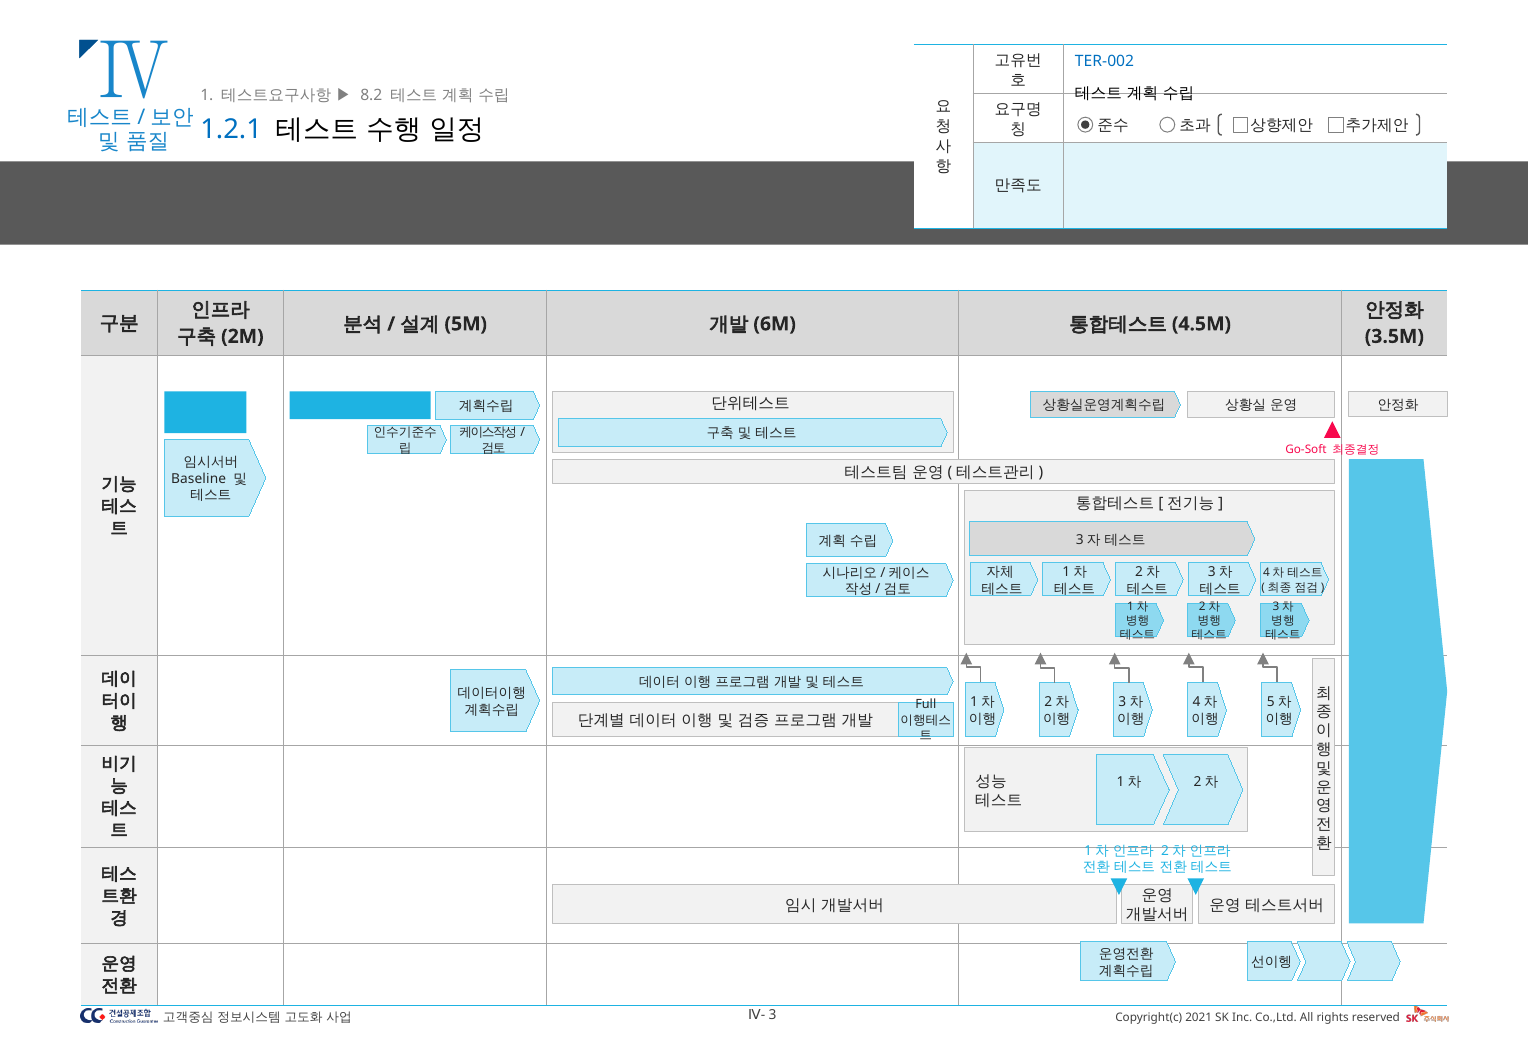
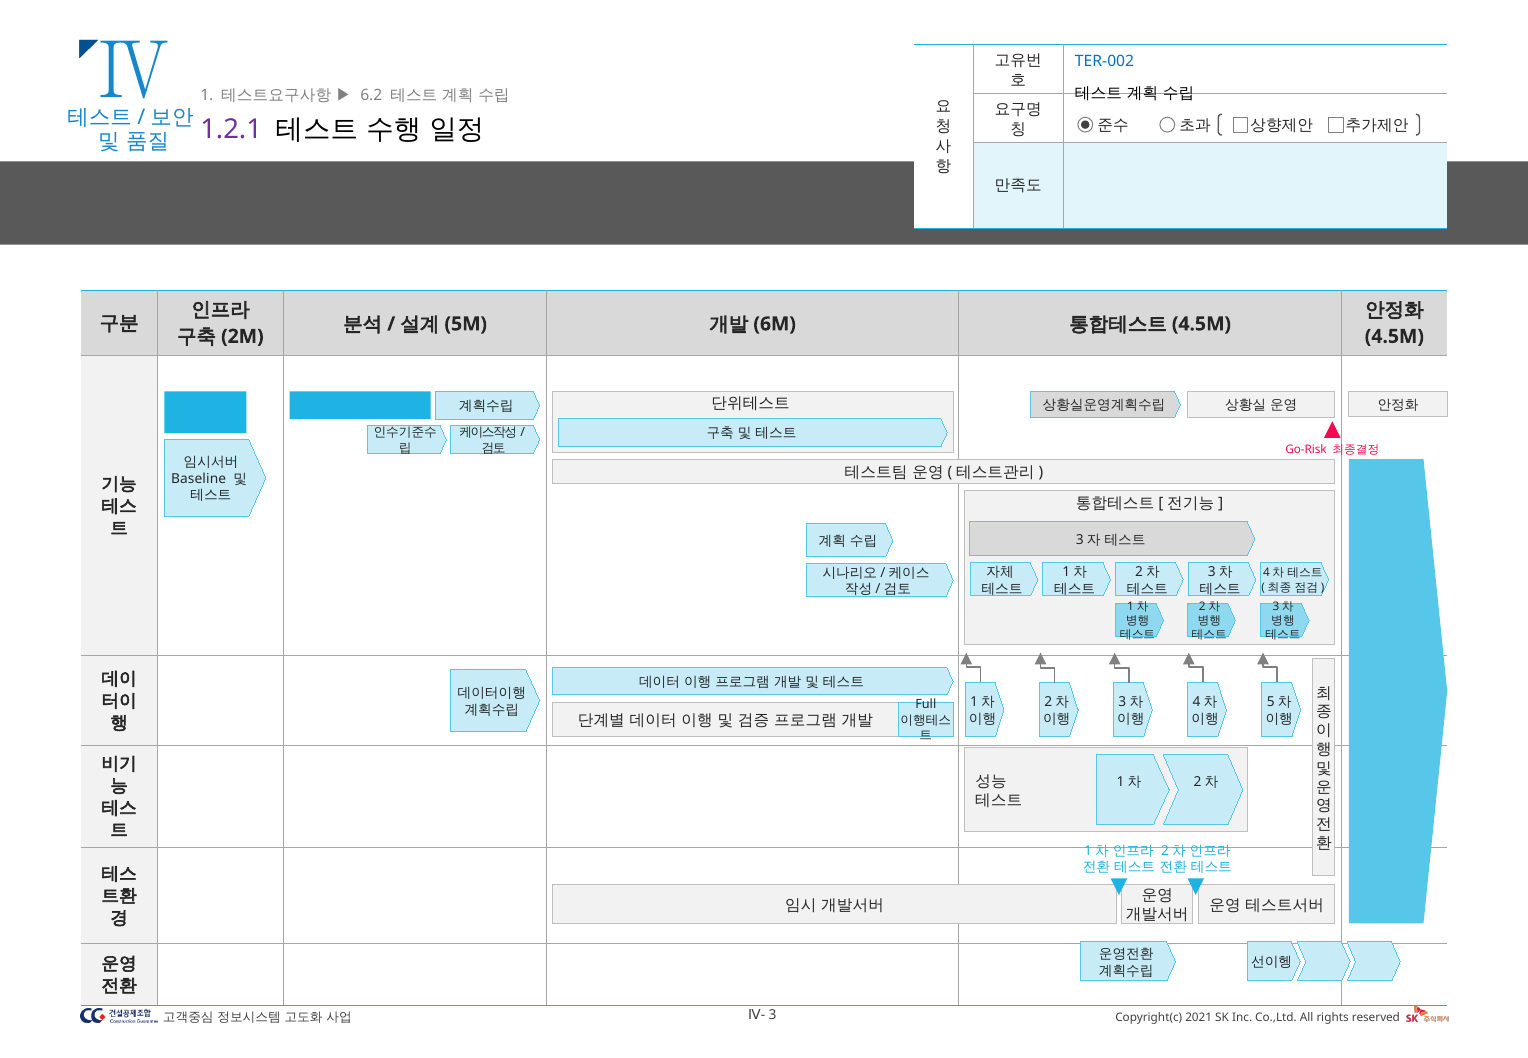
8.2: 8.2 -> 6.2 (371, 95)
1.2.1 colour: blue -> purple (231, 129)
3.5M: 3.5M -> 4.5M (1394, 336)
Go-Soft: Go-Soft -> Go-Risk (1306, 449)
